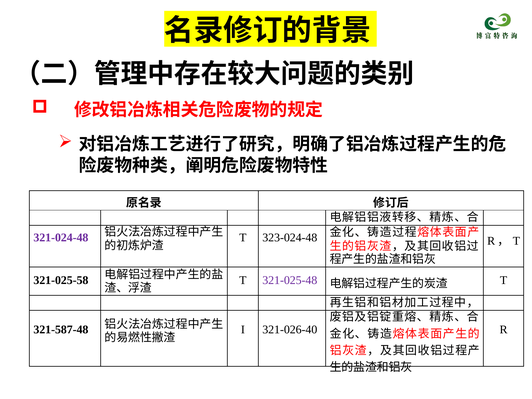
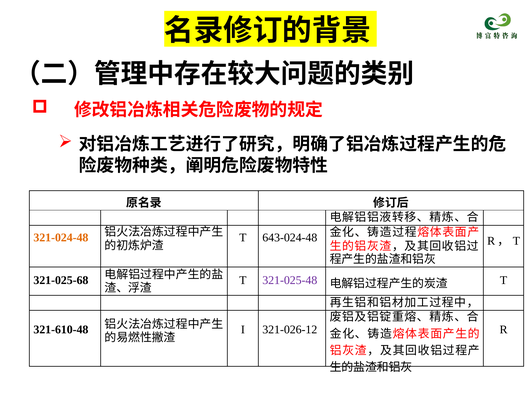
321-024-48 colour: purple -> orange (61, 238)
323-024-48: 323-024-48 -> 643-024-48 (290, 238)
321-025-58: 321-025-58 -> 321-025-68 (61, 280)
321-587-48: 321-587-48 -> 321-610-48 (61, 329)
321-026-40: 321-026-40 -> 321-026-12 (290, 329)
